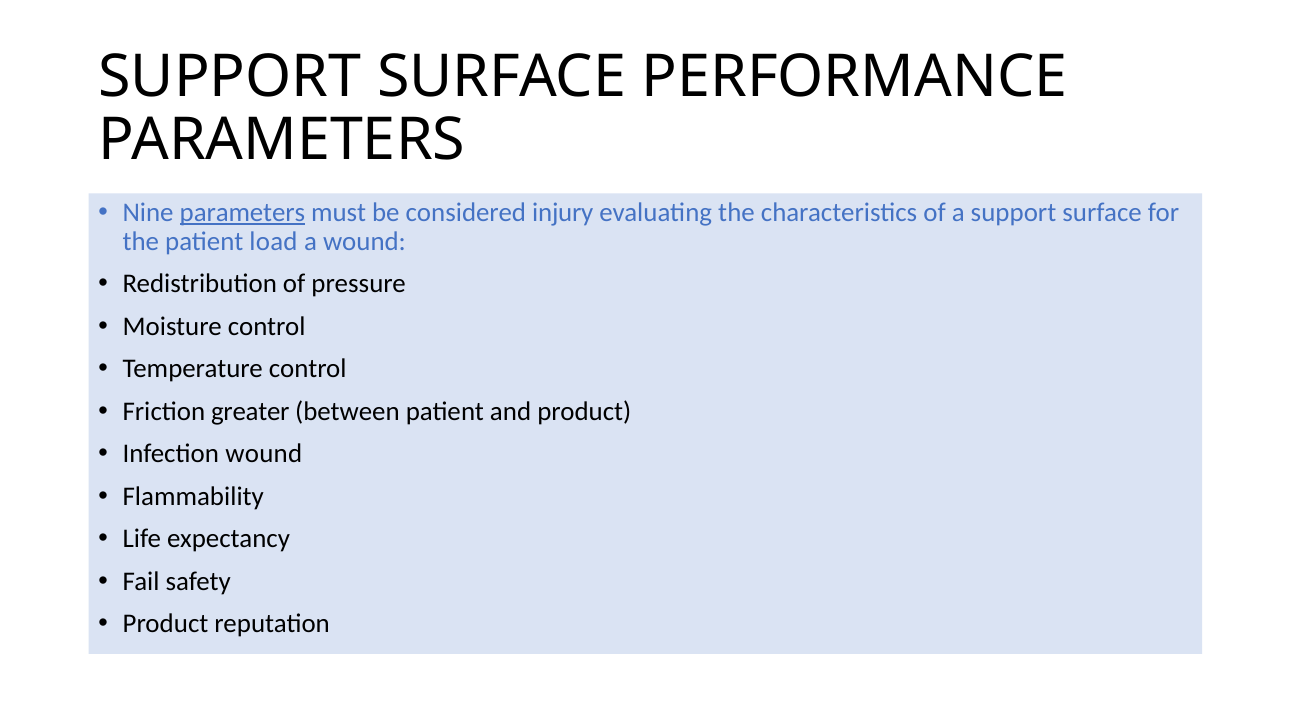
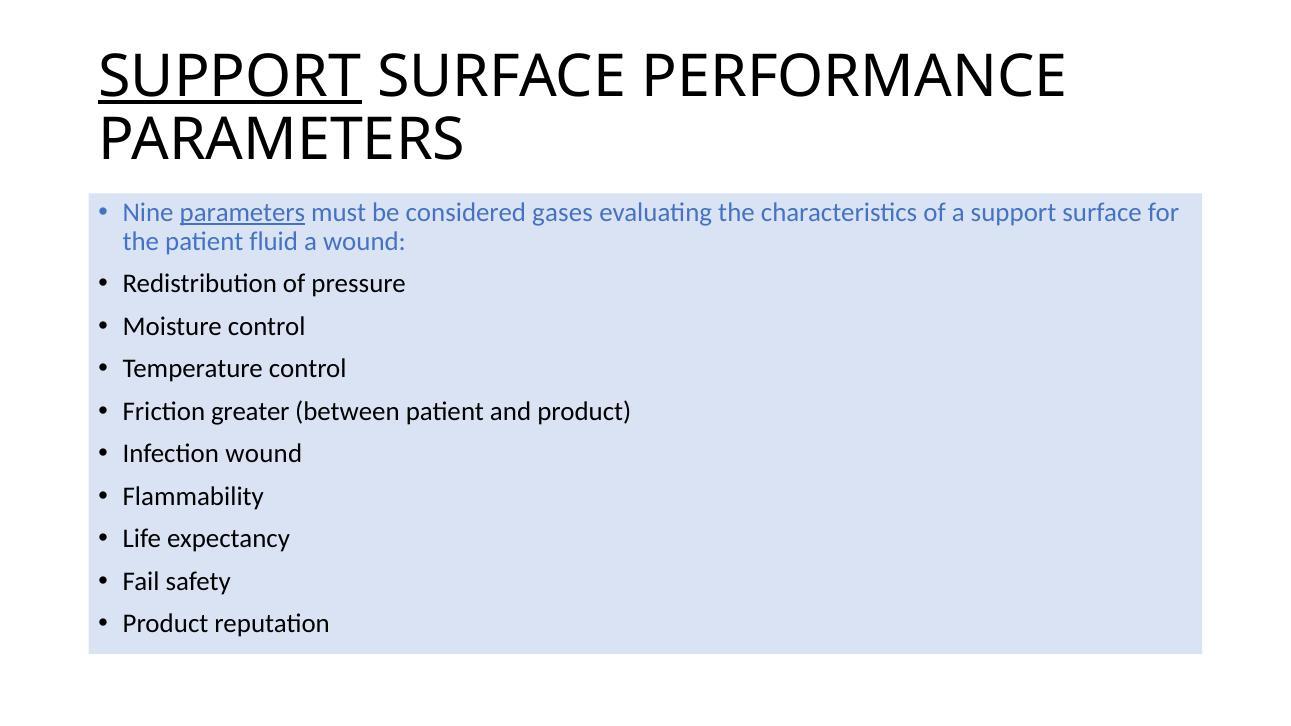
SUPPORT underline: none -> present (230, 77)
injury: injury -> gases (563, 213)
load: load -> fluid (274, 242)
